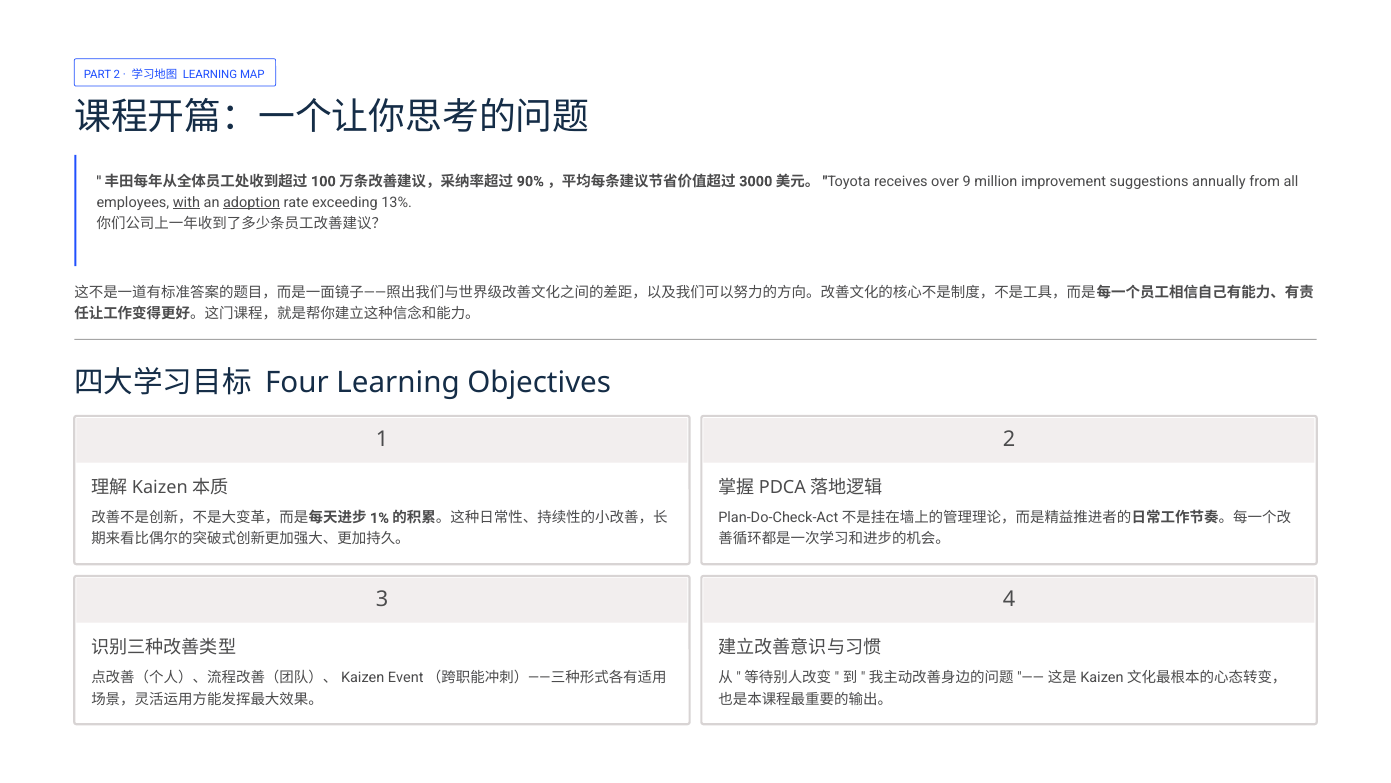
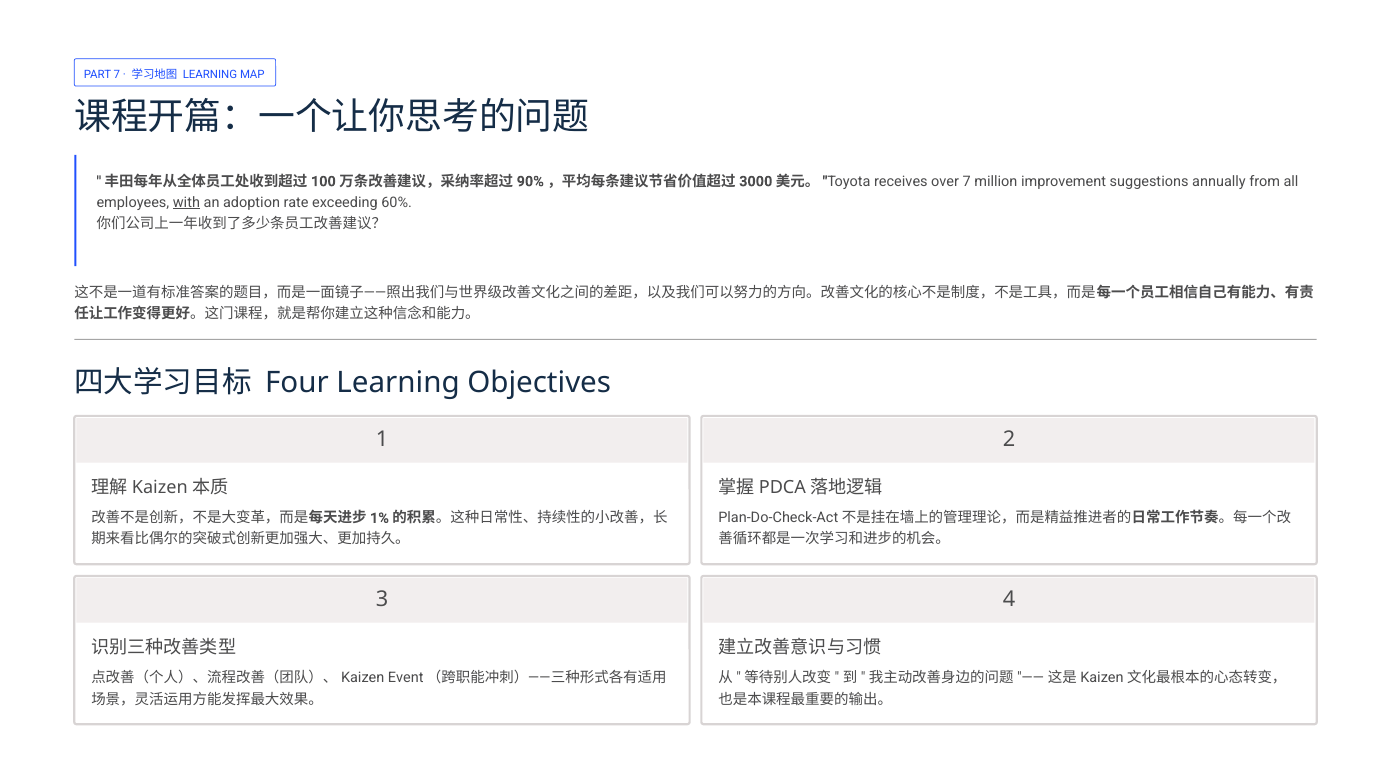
PART 2: 2 -> 7 (117, 75)
over 9: 9 -> 7 (967, 181)
adoption underline: present -> none (252, 202)
13%: 13% -> 60% (397, 202)
